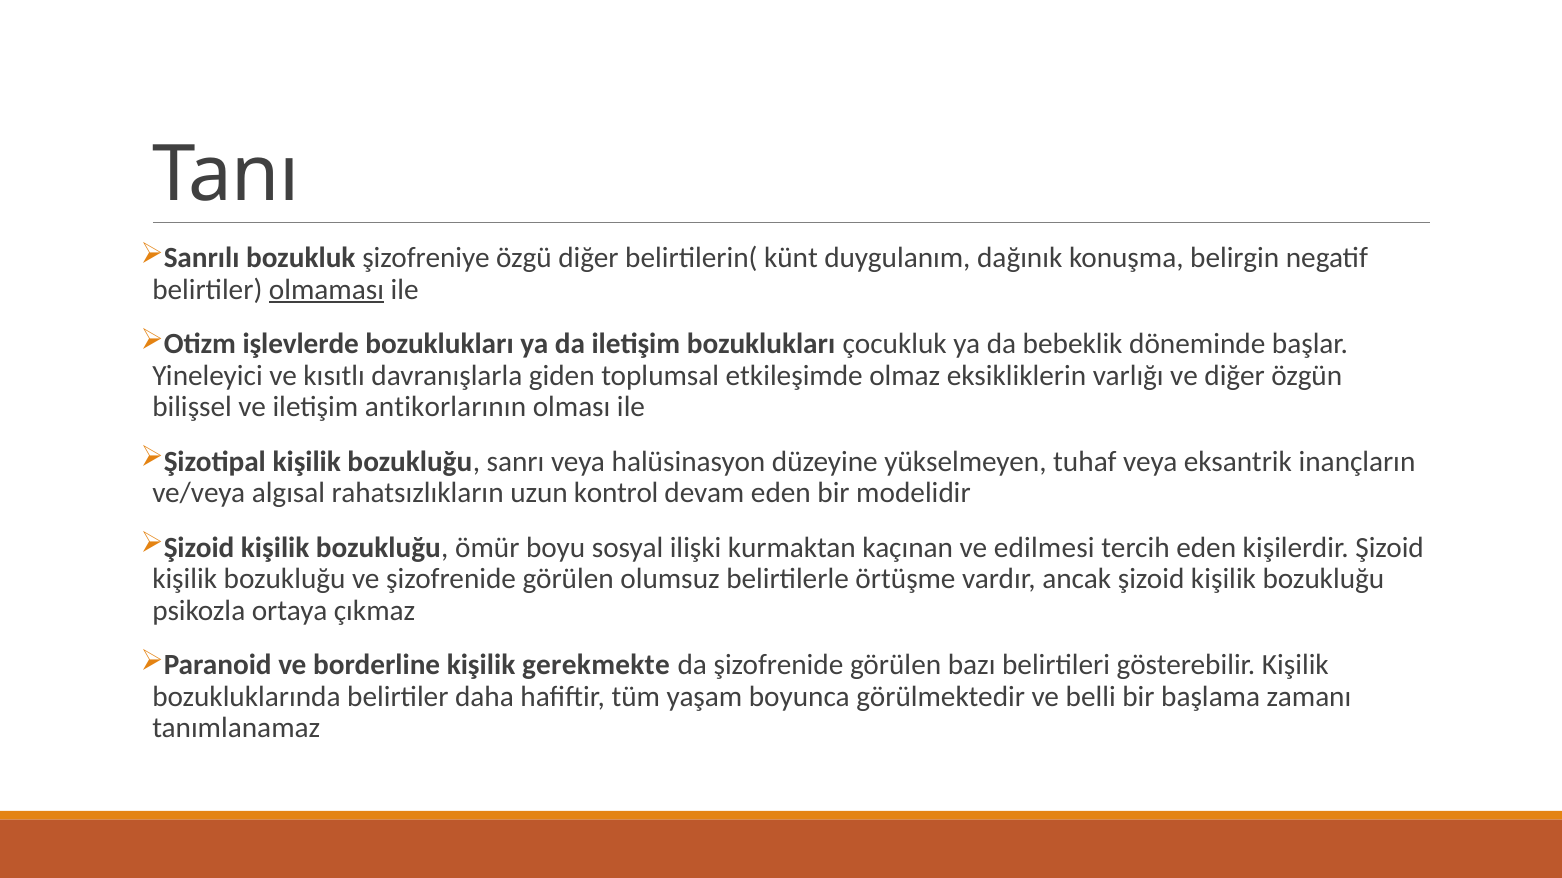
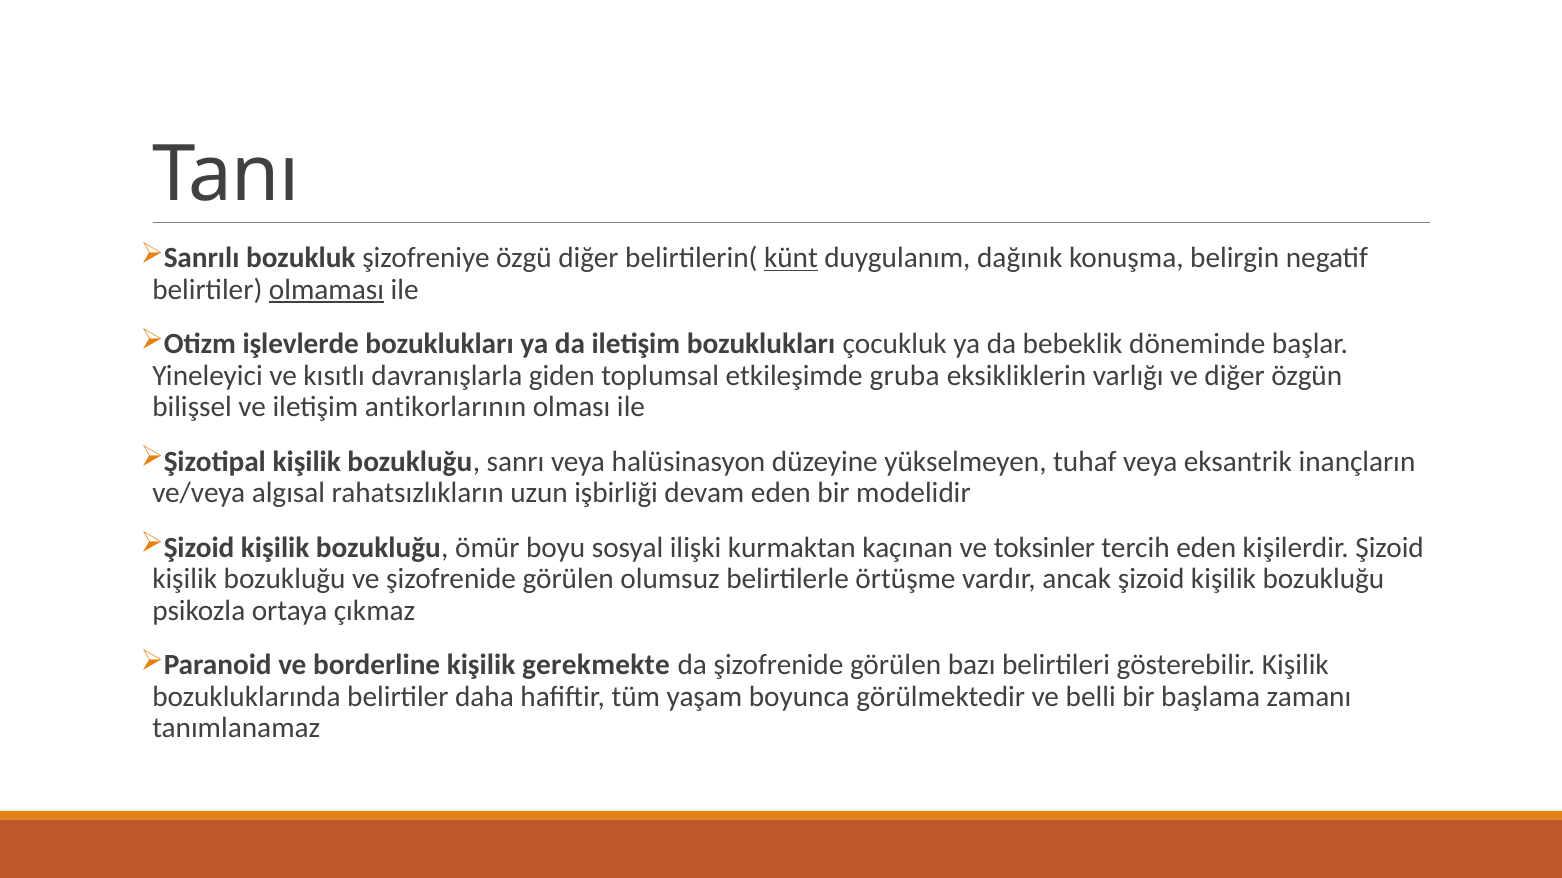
künt underline: none -> present (791, 258)
olmaz: olmaz -> gruba (905, 376)
kontrol: kontrol -> işbirliği (616, 493)
edilmesi: edilmesi -> toksinler (1044, 548)
